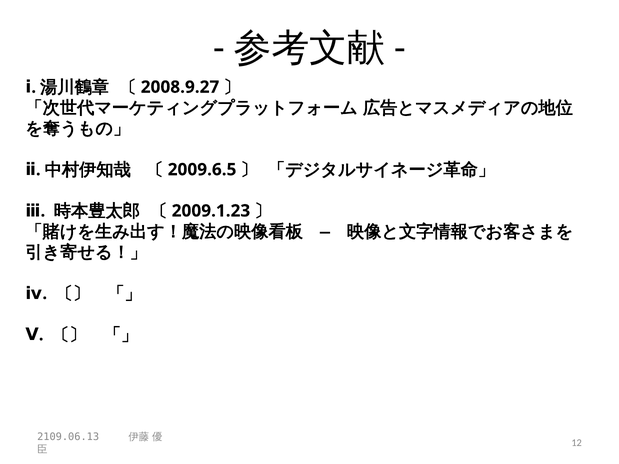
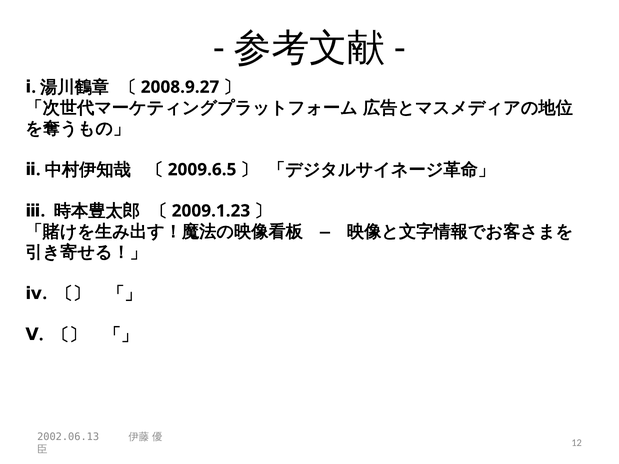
2109.06.13: 2109.06.13 -> 2002.06.13 (68, 437)
